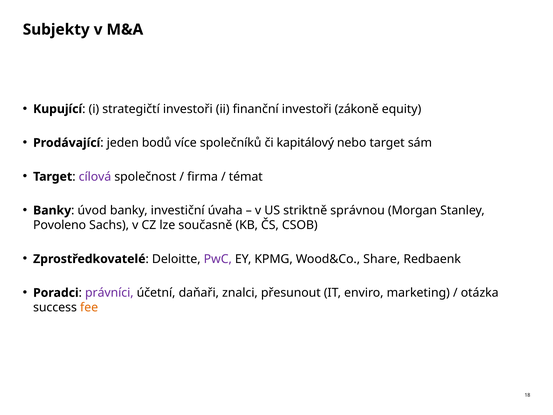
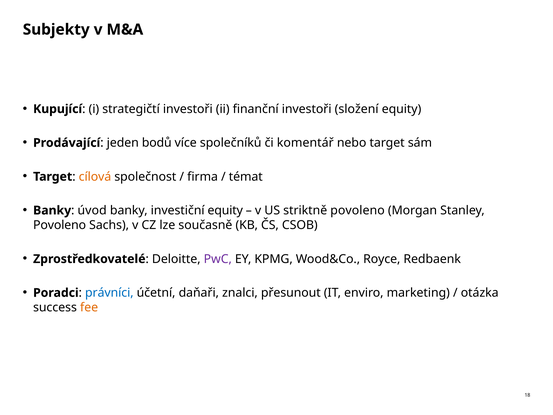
zákoně: zákoně -> složení (357, 109)
kapitálový: kapitálový -> komentář (305, 143)
cílová colour: purple -> orange (95, 177)
investiční úvaha: úvaha -> equity (225, 210)
striktně správnou: správnou -> povoleno (358, 210)
Share: Share -> Royce (382, 259)
právníci colour: purple -> blue (109, 293)
